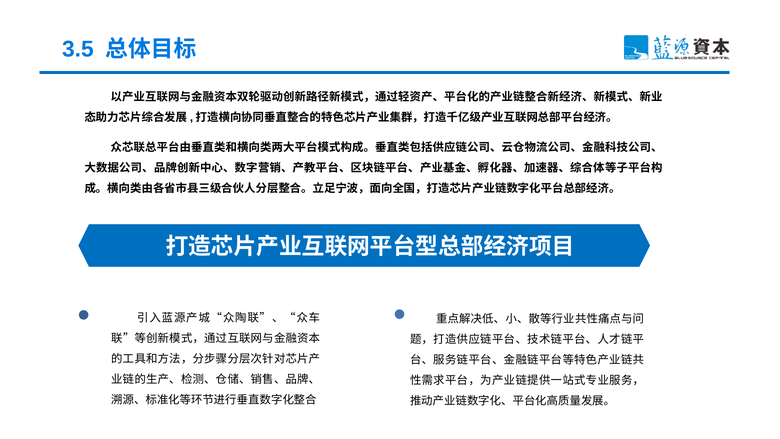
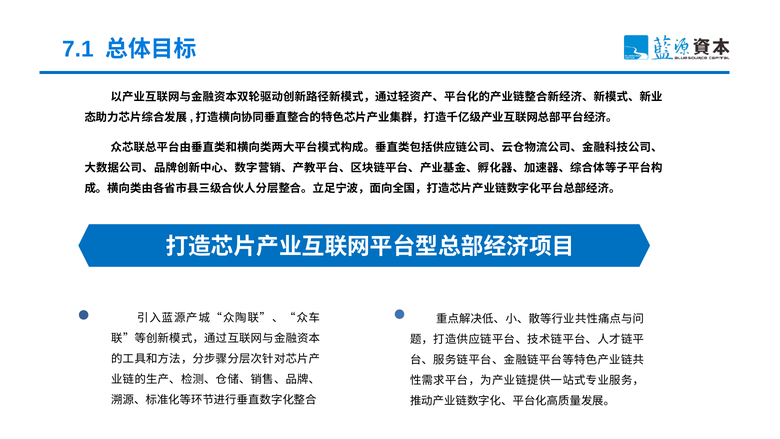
3.5: 3.5 -> 7.1 (78, 49)
